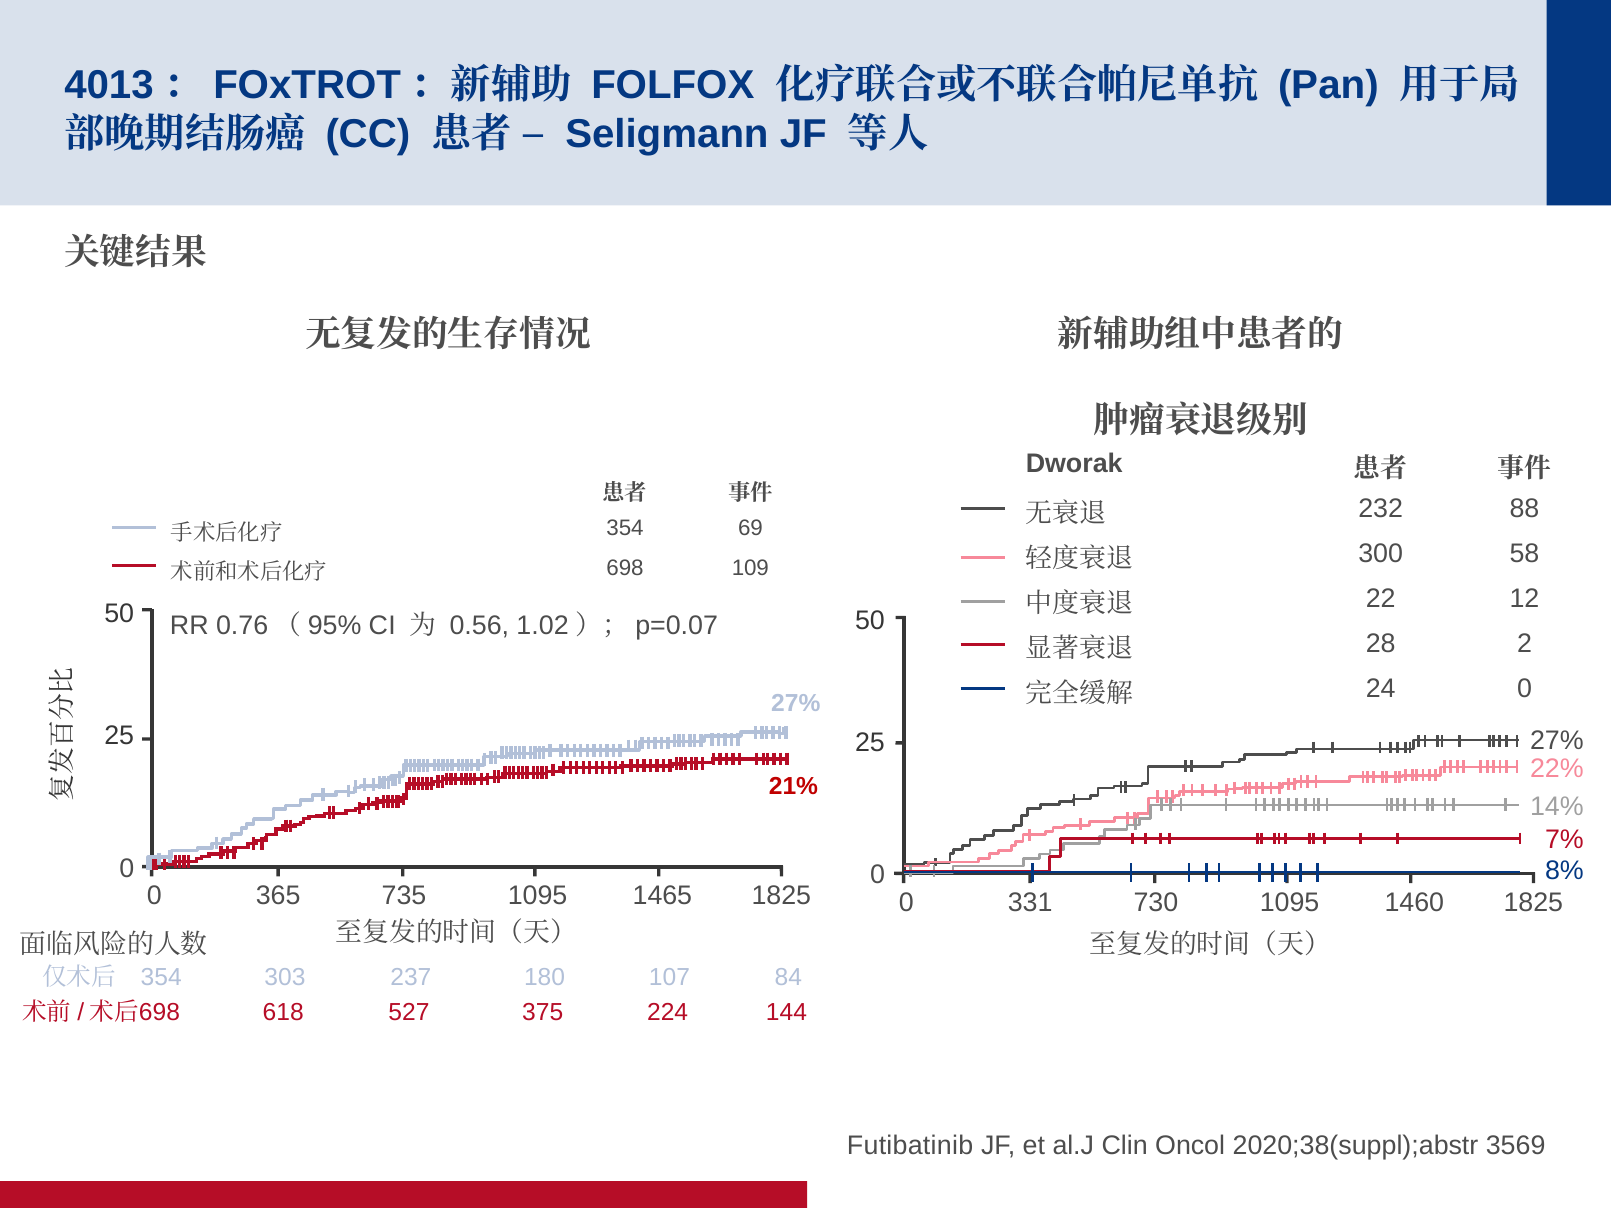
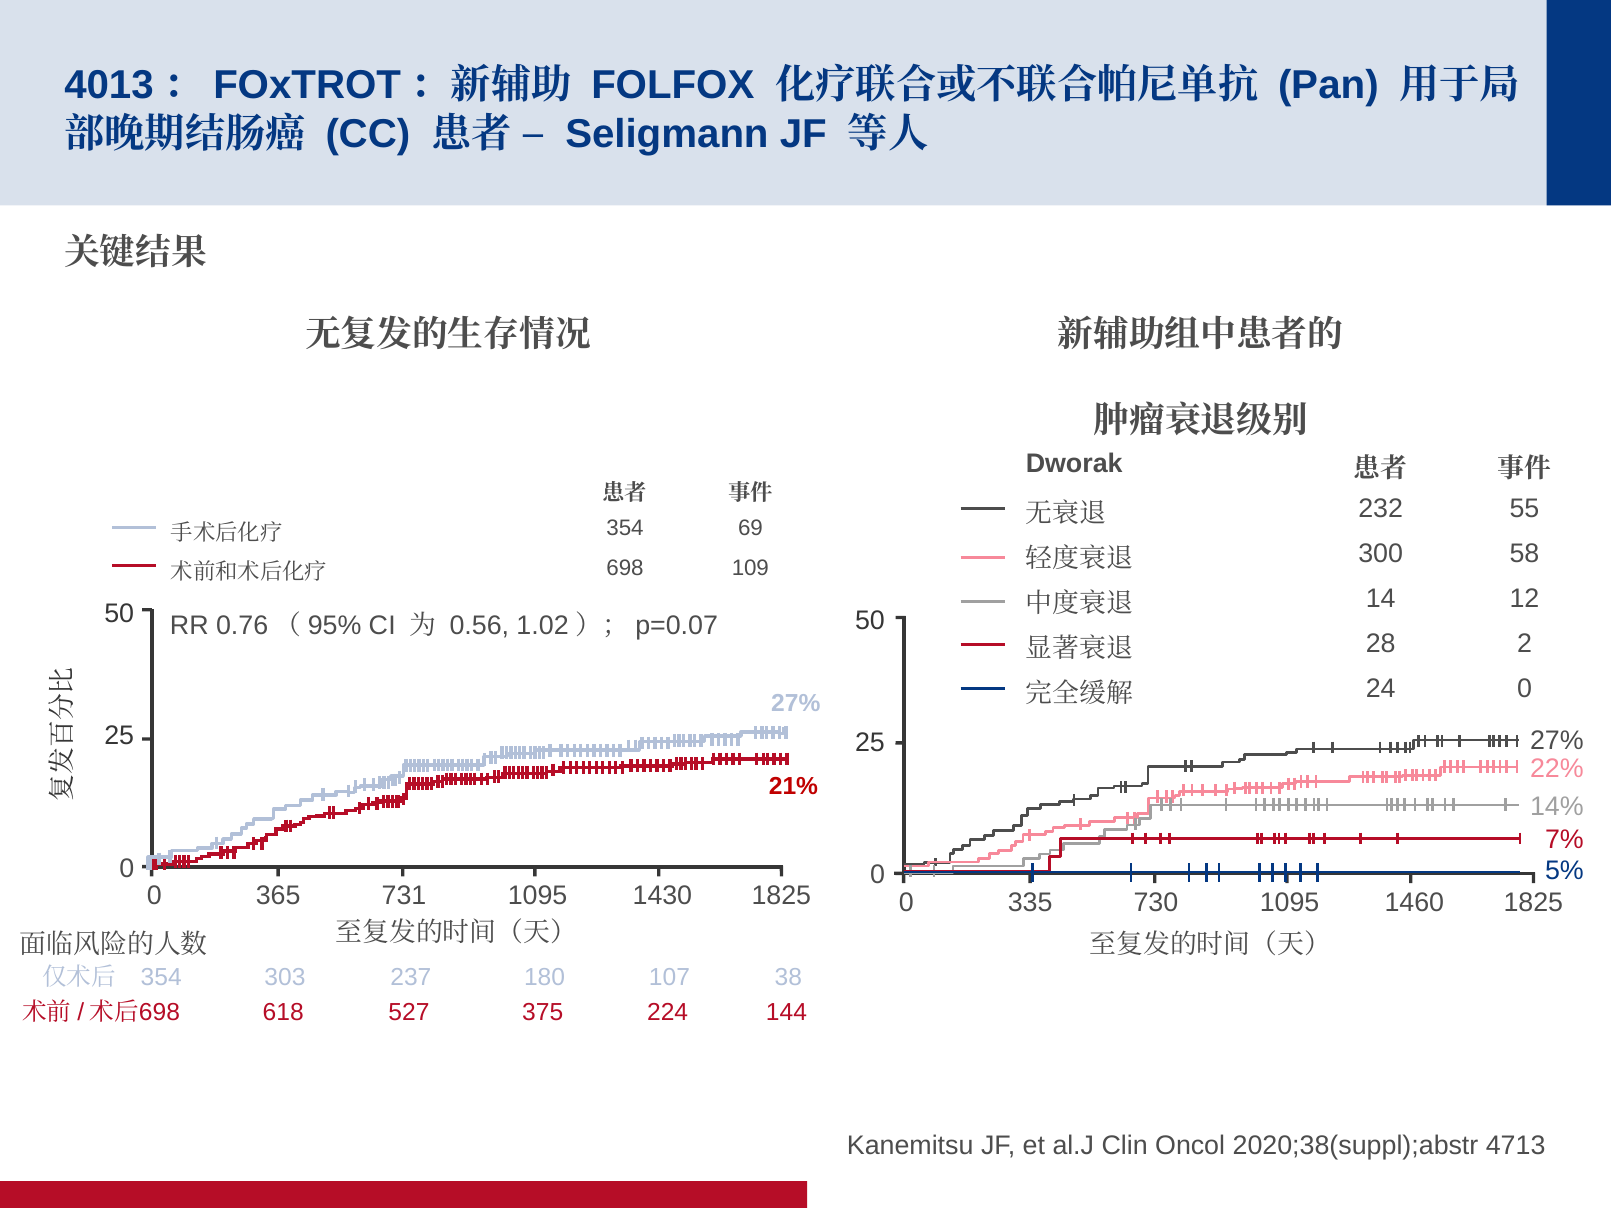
88: 88 -> 55 (1525, 509)
22: 22 -> 14 (1381, 599)
8%: 8% -> 5% (1564, 871)
735: 735 -> 731 (404, 896)
1465: 1465 -> 1430 (662, 896)
331: 331 -> 335 (1030, 903)
84: 84 -> 38 (788, 978)
Futibatinib: Futibatinib -> Kanemitsu (910, 1146)
3569: 3569 -> 4713 (1516, 1146)
